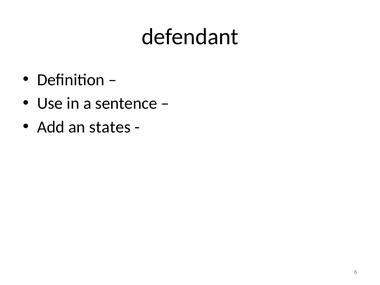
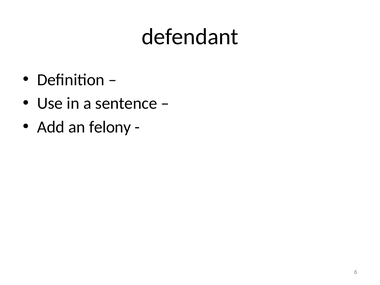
states: states -> felony (110, 127)
